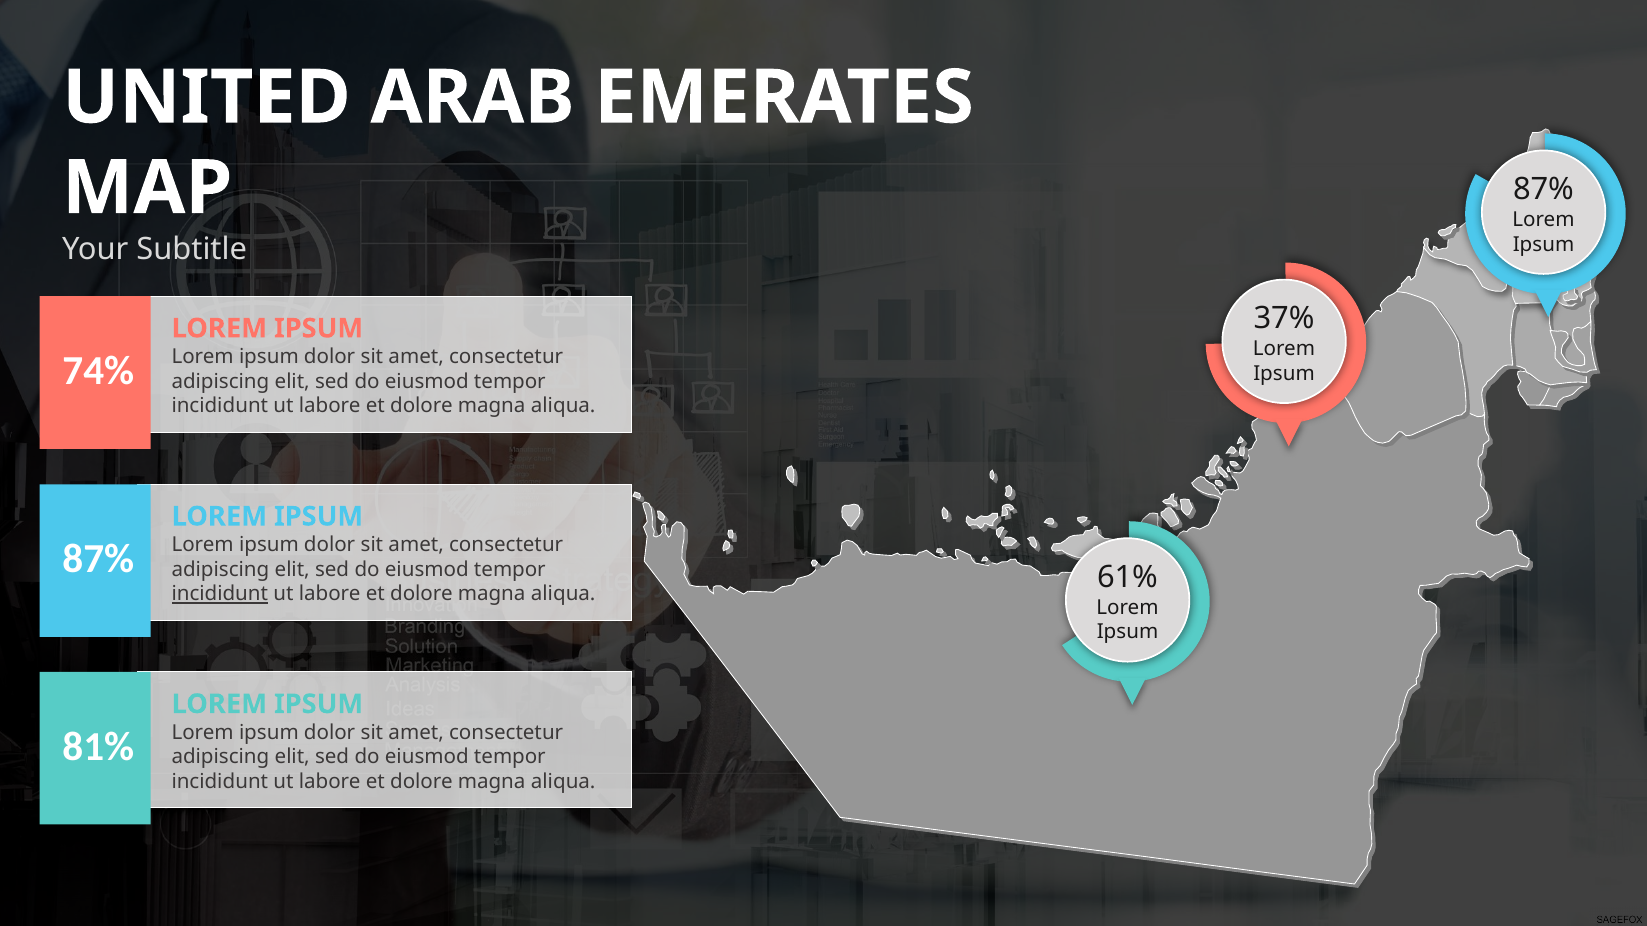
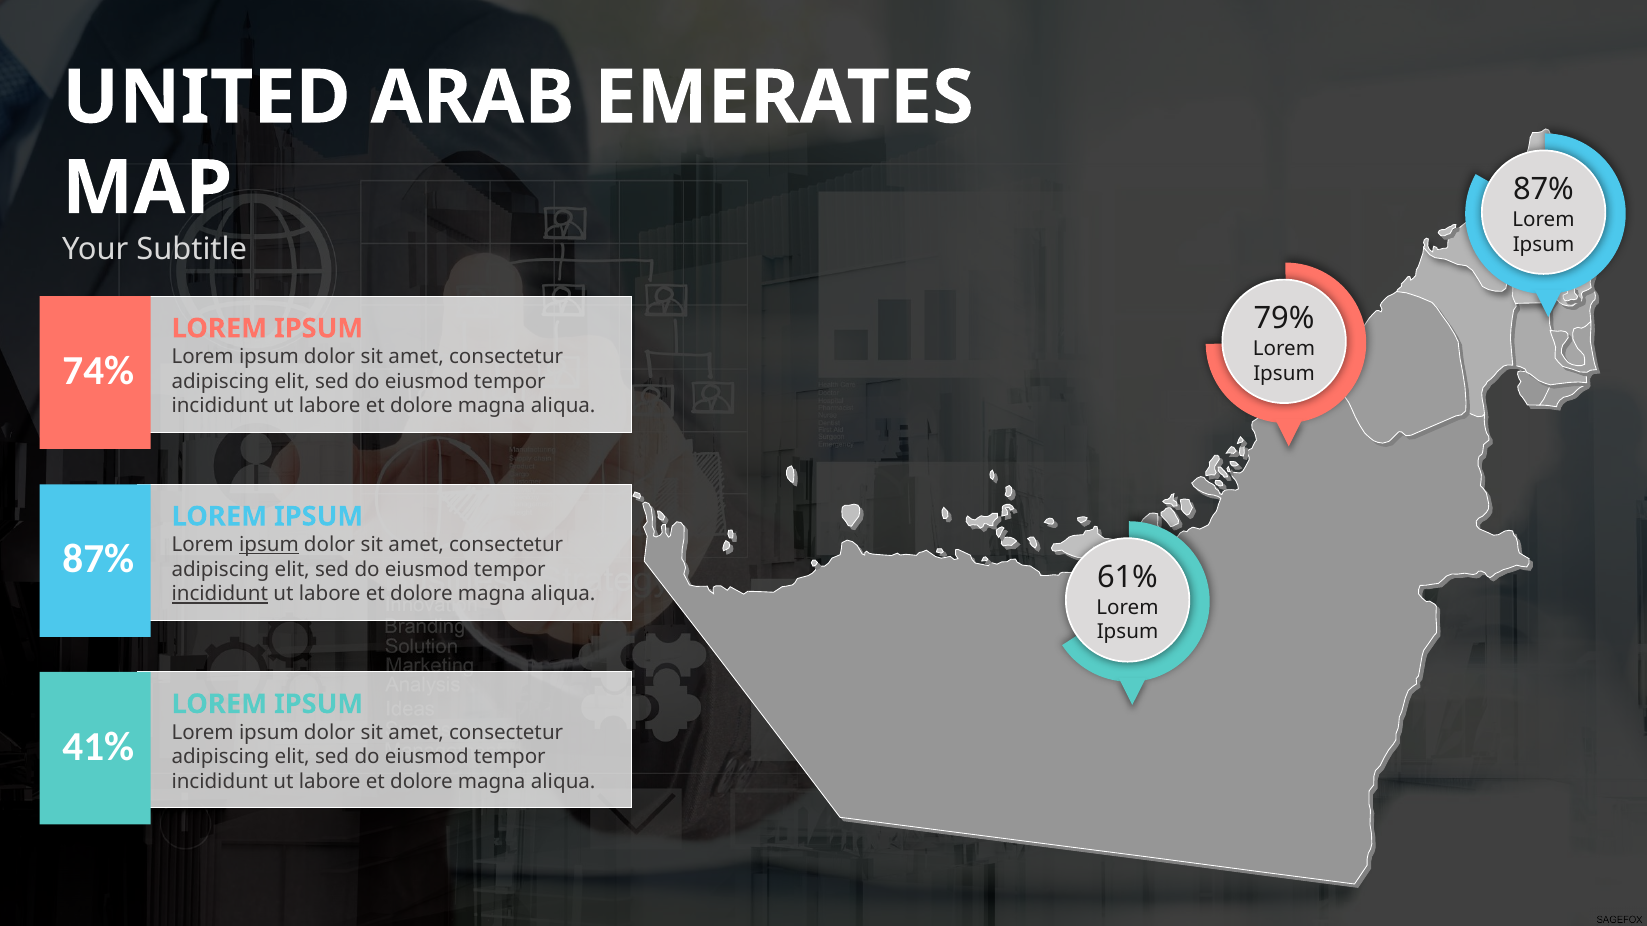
37%: 37% -> 79% (1284, 319)
ipsum underline: none -> present (269, 545)
81%: 81% -> 41% (98, 747)
